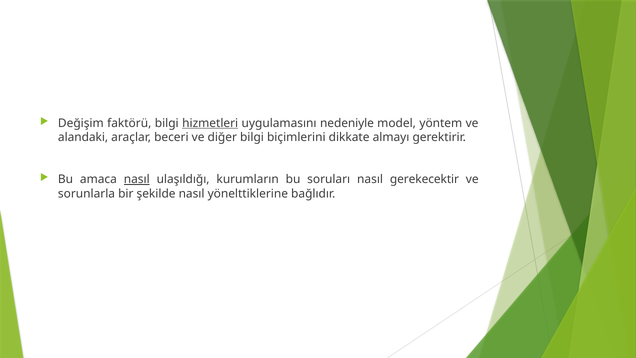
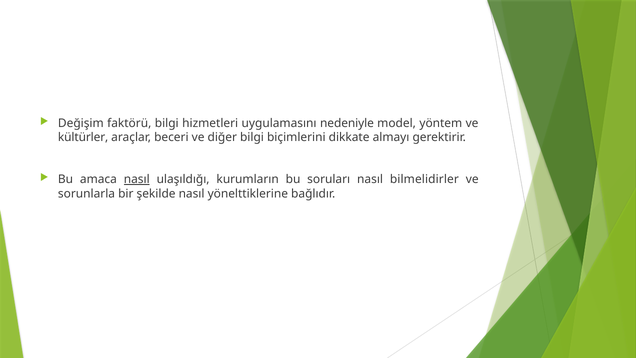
hizmetleri underline: present -> none (210, 123)
alandaki: alandaki -> kültürler (83, 137)
gerekecektir: gerekecektir -> bilmelidirler (424, 179)
